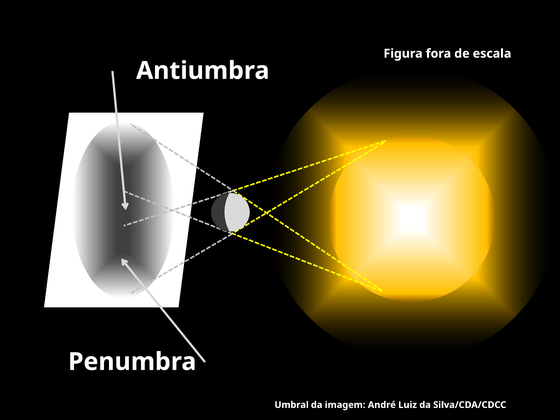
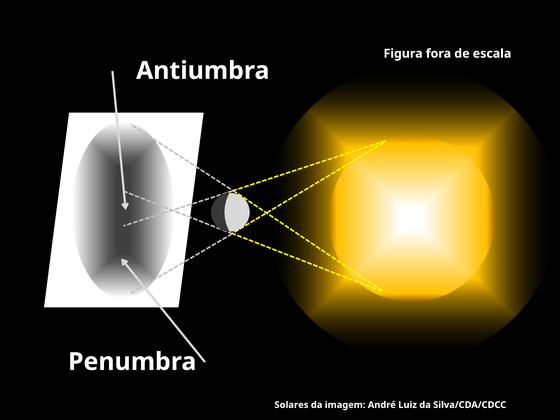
Umbral: Umbral -> Solares (291, 405)
